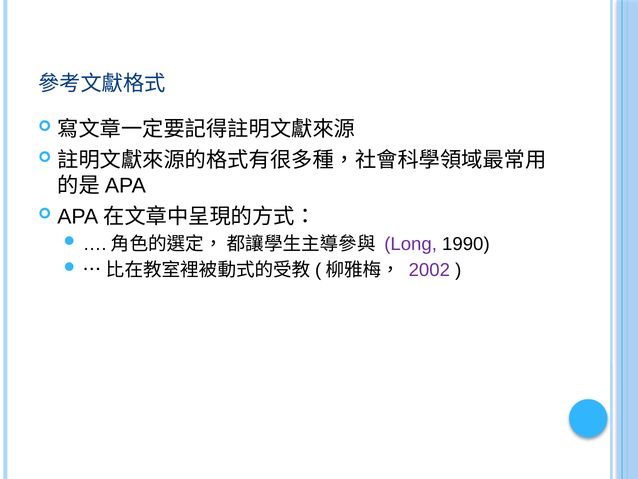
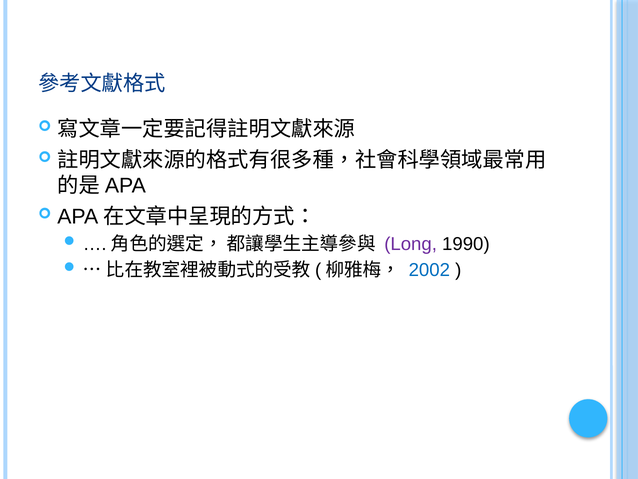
2002 colour: purple -> blue (429, 270)
